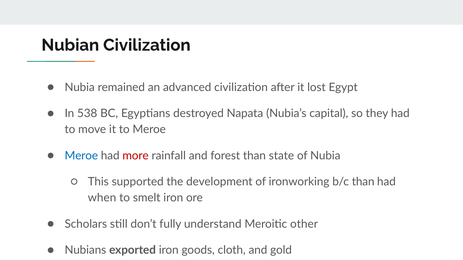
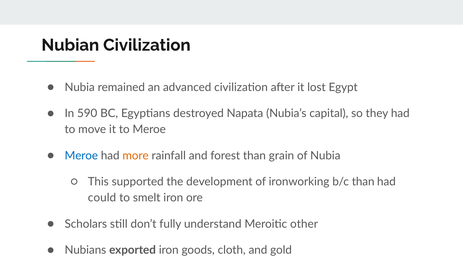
538: 538 -> 590 (87, 114)
more colour: red -> orange (136, 156)
than state: state -> grain (281, 156)
when: when -> could (102, 198)
